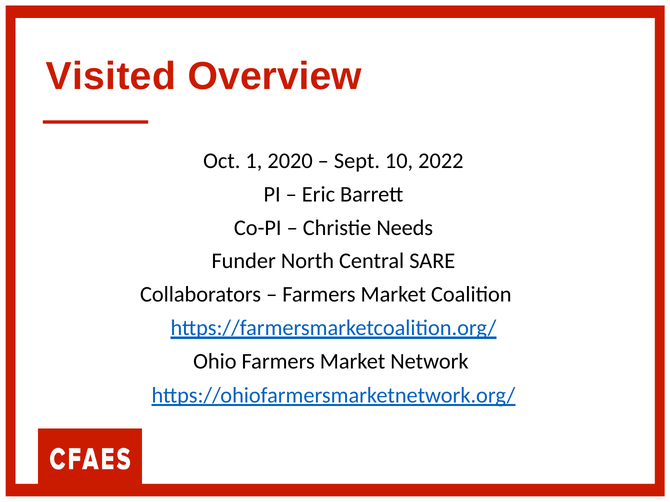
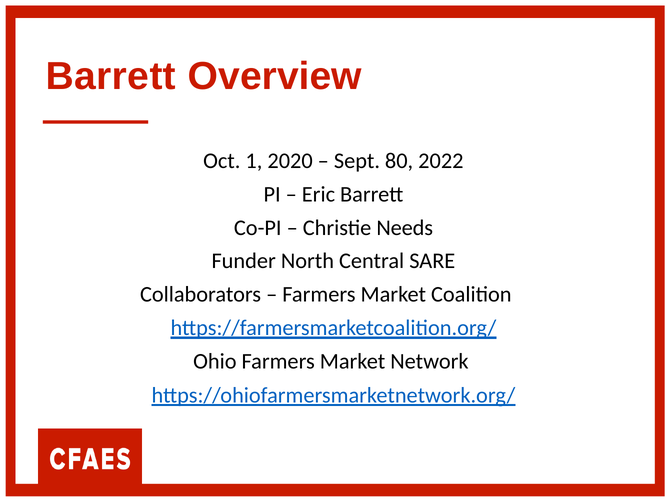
Visited: Visited -> Barrett (111, 76)
10: 10 -> 80 (399, 161)
